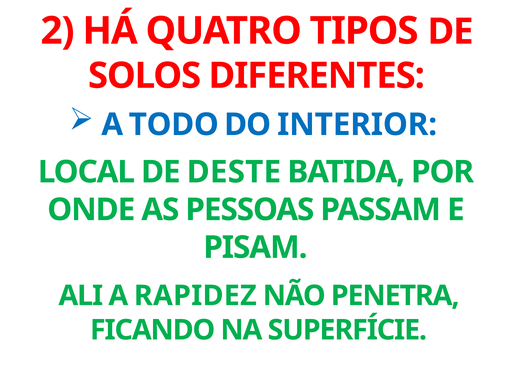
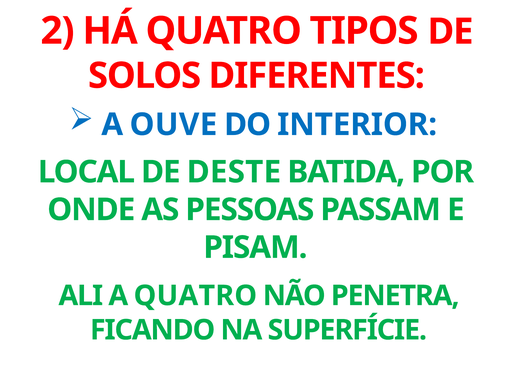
TODO: TODO -> OUVE (173, 125)
A RAPIDEZ: RAPIDEZ -> QUATRO (195, 296)
